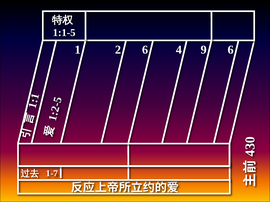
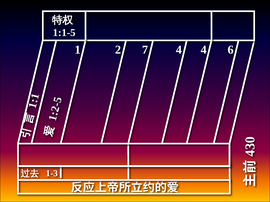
2 6: 6 -> 7 (145, 50)
4 9: 9 -> 4 (204, 50)
1-7: 1-7 -> 1-3 (52, 174)
